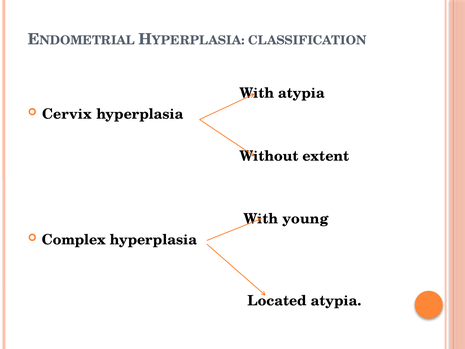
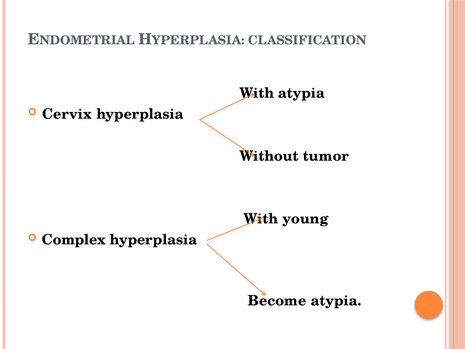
extent: extent -> tumor (326, 156)
Located: Located -> Become (277, 300)
